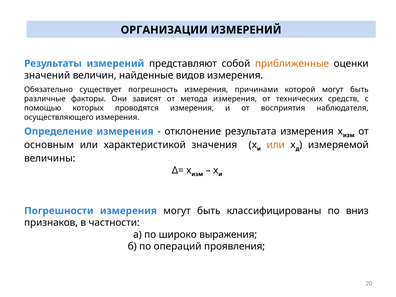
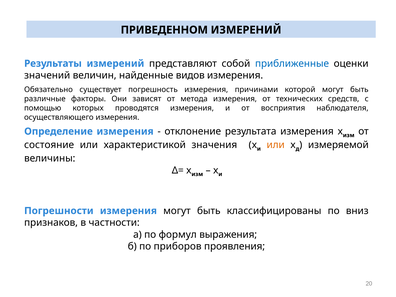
ОРГАНИЗАЦИИ: ОРГАНИЗАЦИИ -> ПРИВЕДЕННОМ (164, 30)
приближенные colour: orange -> blue (292, 64)
основным: основным -> состояние (49, 145)
широко: широко -> формул (178, 235)
операций: операций -> приборов (178, 246)
